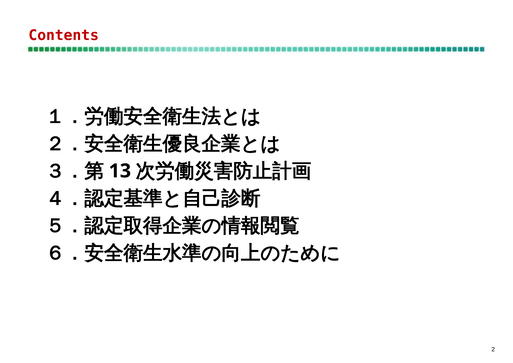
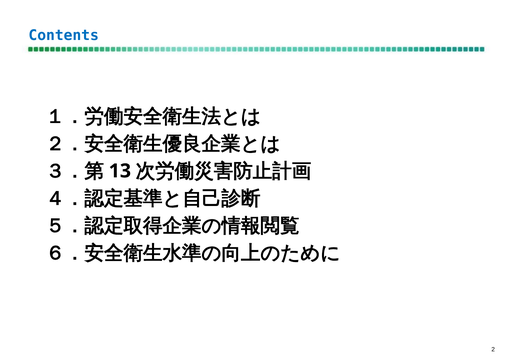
Contents colour: red -> blue (64, 35)
